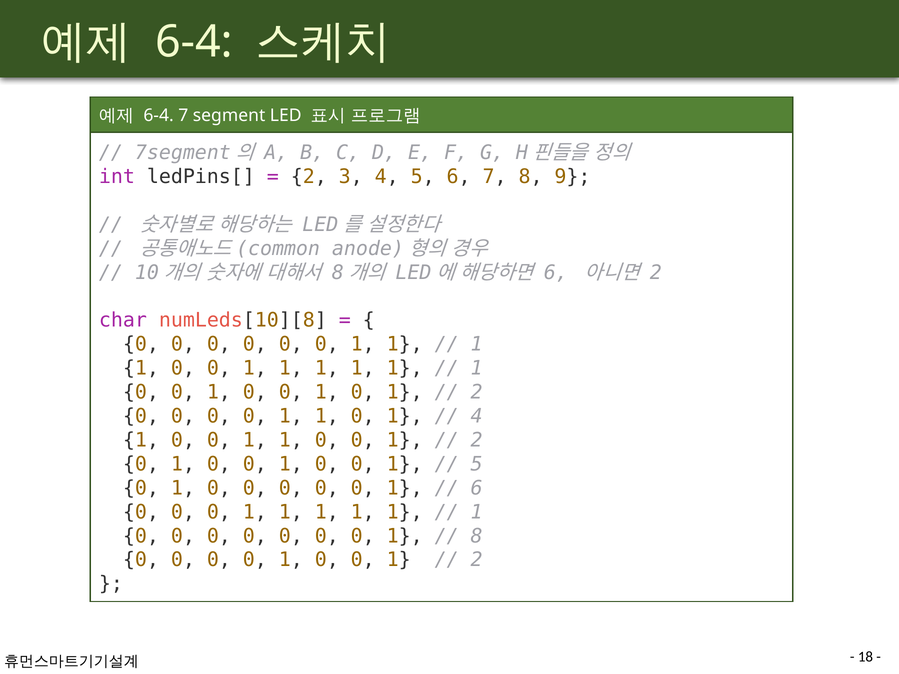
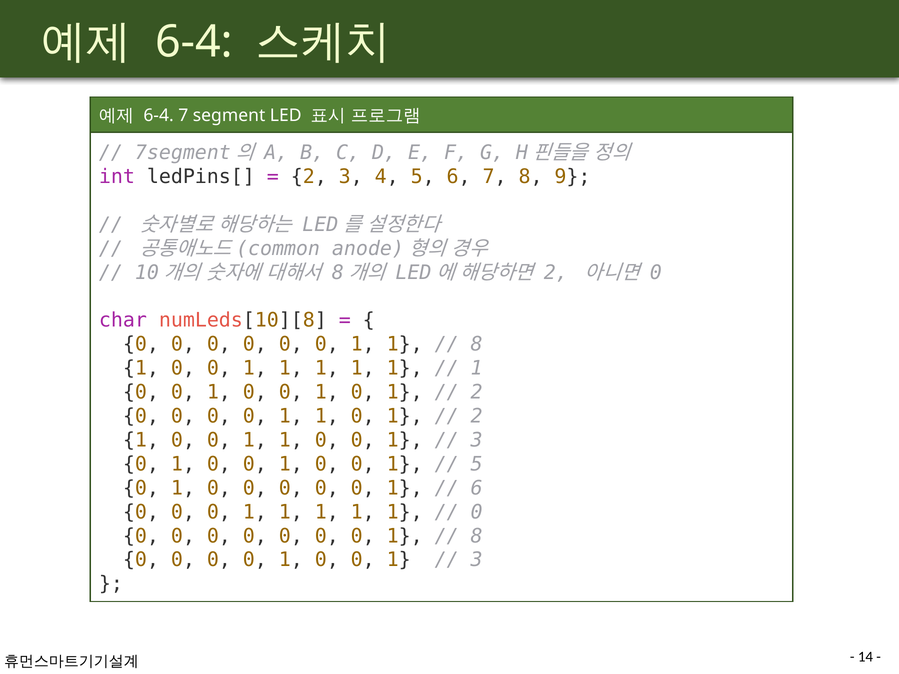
6: 6 -> 2 (556, 273)
2: 2 -> 0 (656, 273)
1: 1 -> 8 (477, 344)
4: 4 -> 2 (477, 416)
2: 2 -> 3 (477, 440)
1: 1 -> 0 (477, 512)
2: 2 -> 3 (477, 560)
18: 18 -> 14 (865, 657)
